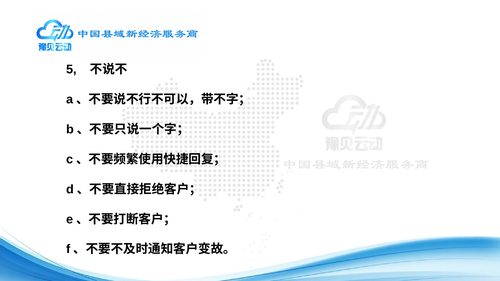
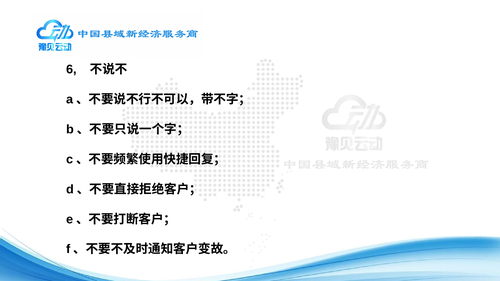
5: 5 -> 6 (71, 69)
